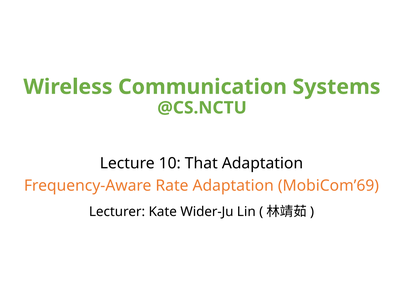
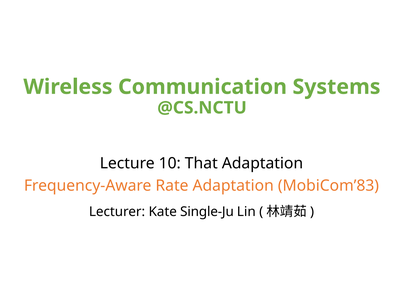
MobiCom’69: MobiCom’69 -> MobiCom’83 (328, 186)
Wider-Ju: Wider-Ju -> Single-Ju (207, 212)
